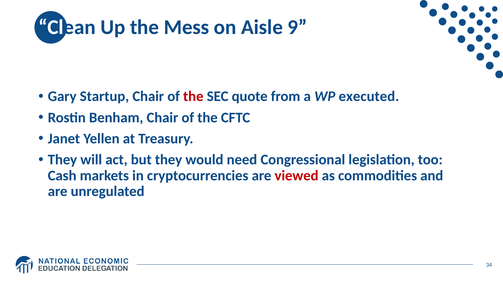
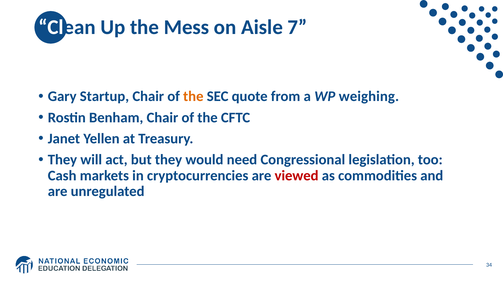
9: 9 -> 7 (297, 27)
the colour: red -> orange (193, 96)
executed: executed -> weighing (369, 96)
